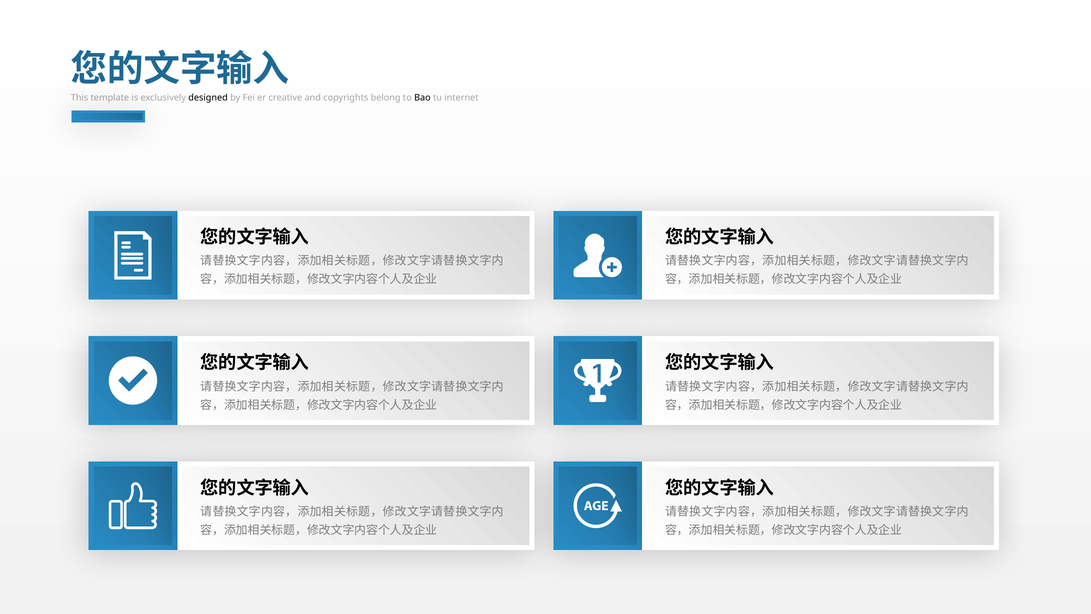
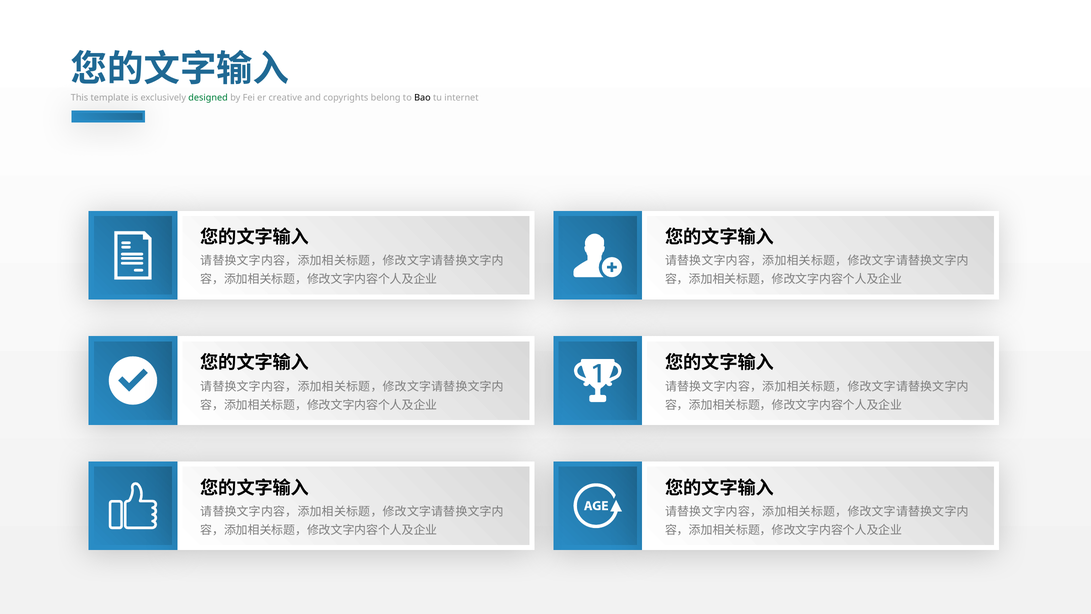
designed colour: black -> green (208, 98)
